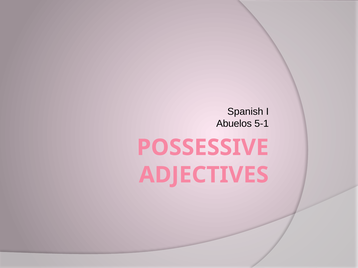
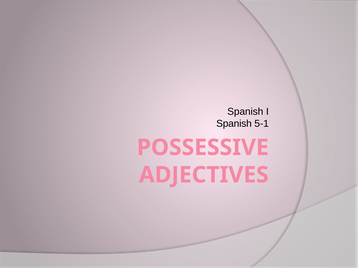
Abuelos: Abuelos -> Spanish (234, 124)
